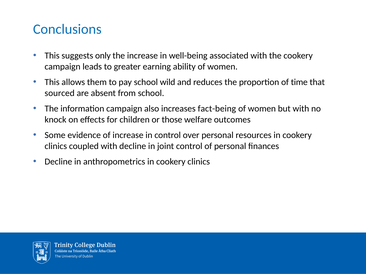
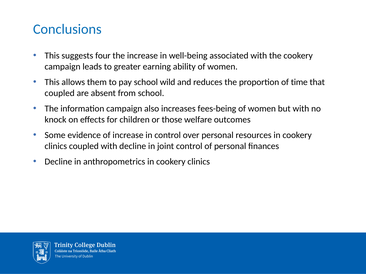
only: only -> four (103, 56)
sourced: sourced -> coupled (60, 93)
fact-being: fact-being -> fees-being (217, 109)
